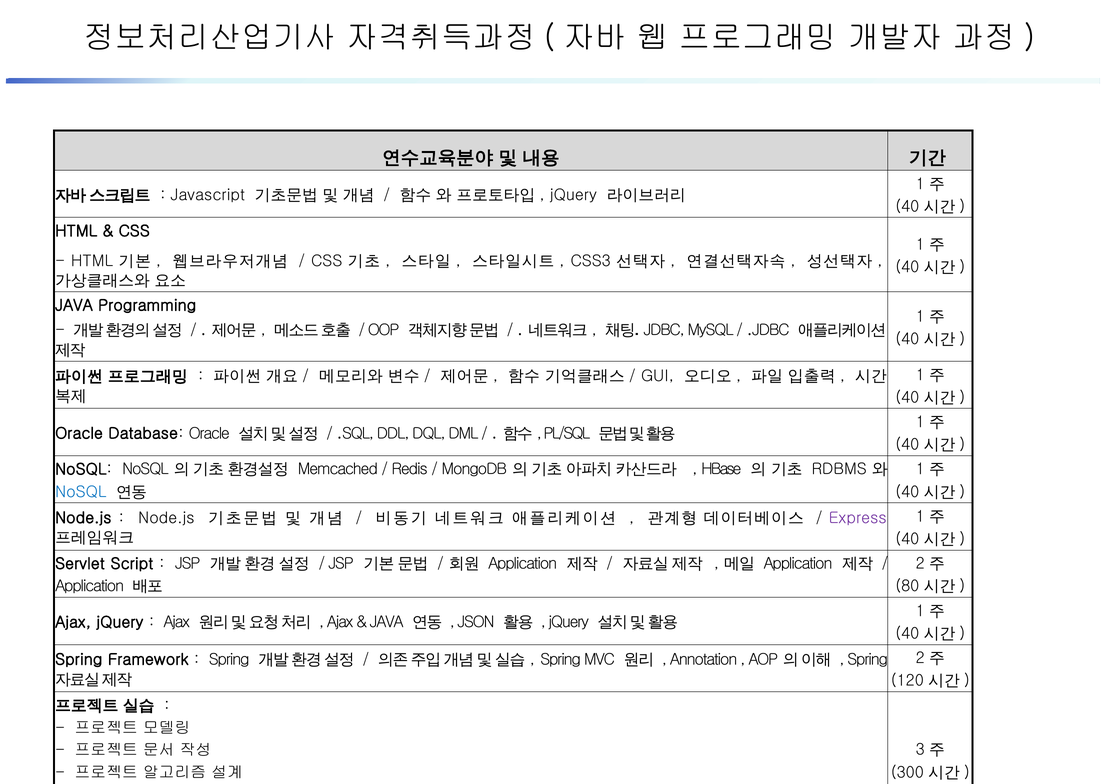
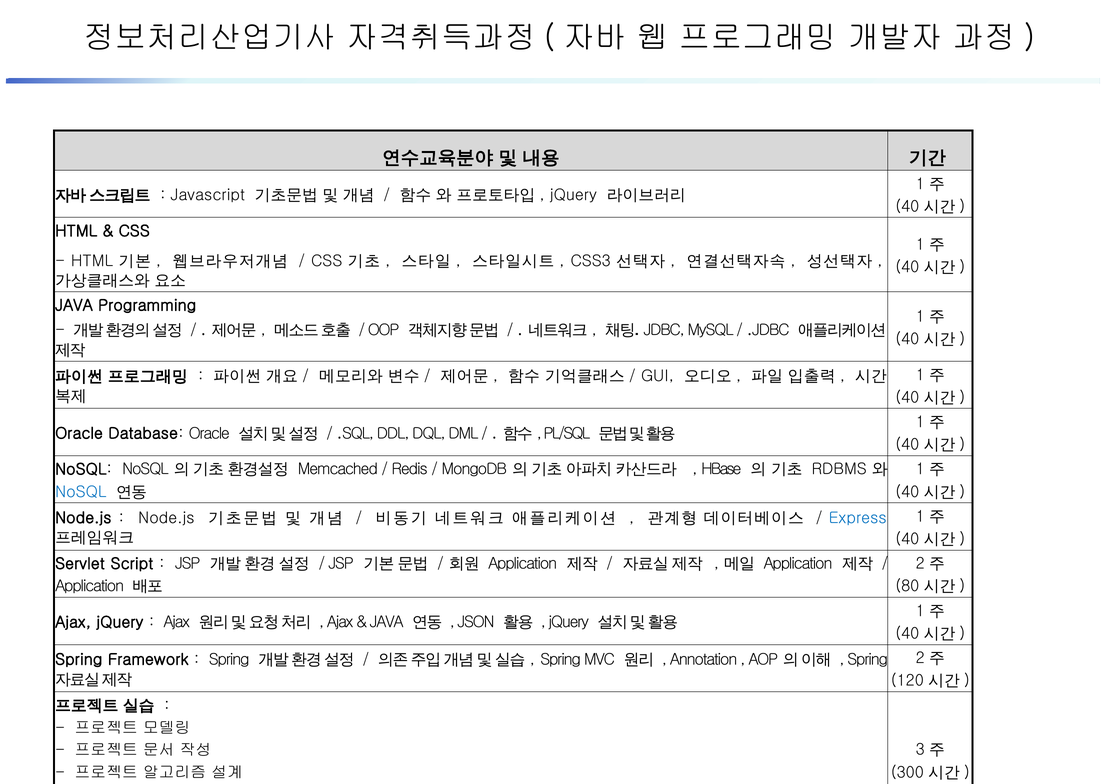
Express colour: purple -> blue (858, 518)
